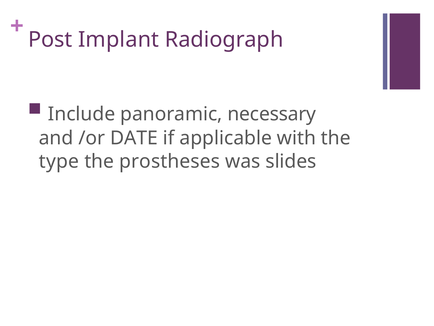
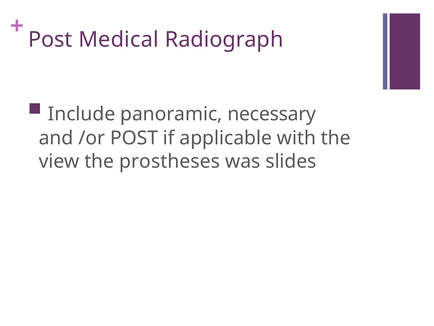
Implant: Implant -> Medical (119, 40)
/or DATE: DATE -> POST (134, 138)
type: type -> view (59, 161)
